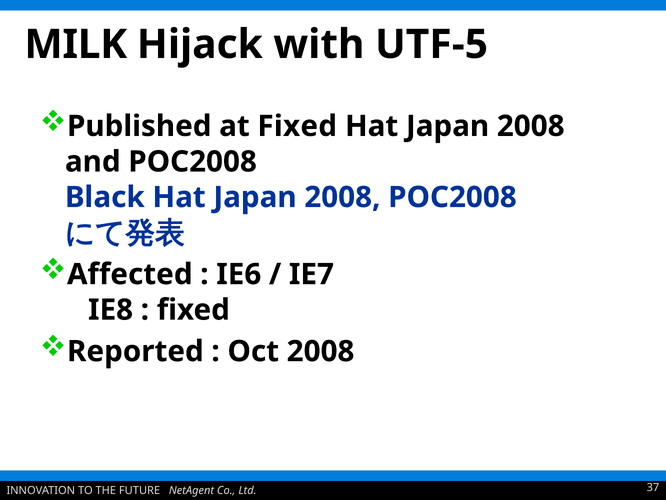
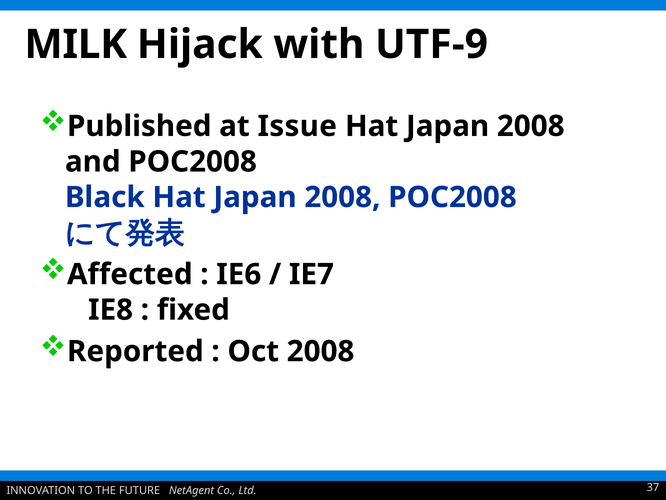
UTF-5: UTF-5 -> UTF-9 (432, 44)
at Fixed: Fixed -> Issue (297, 126)
